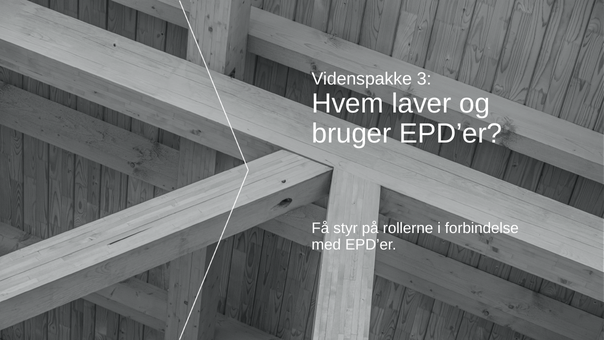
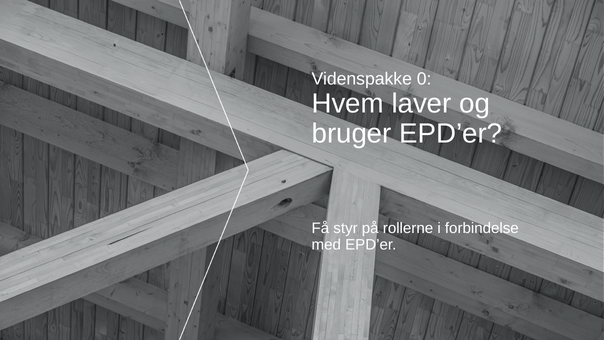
3: 3 -> 0 (424, 79)
